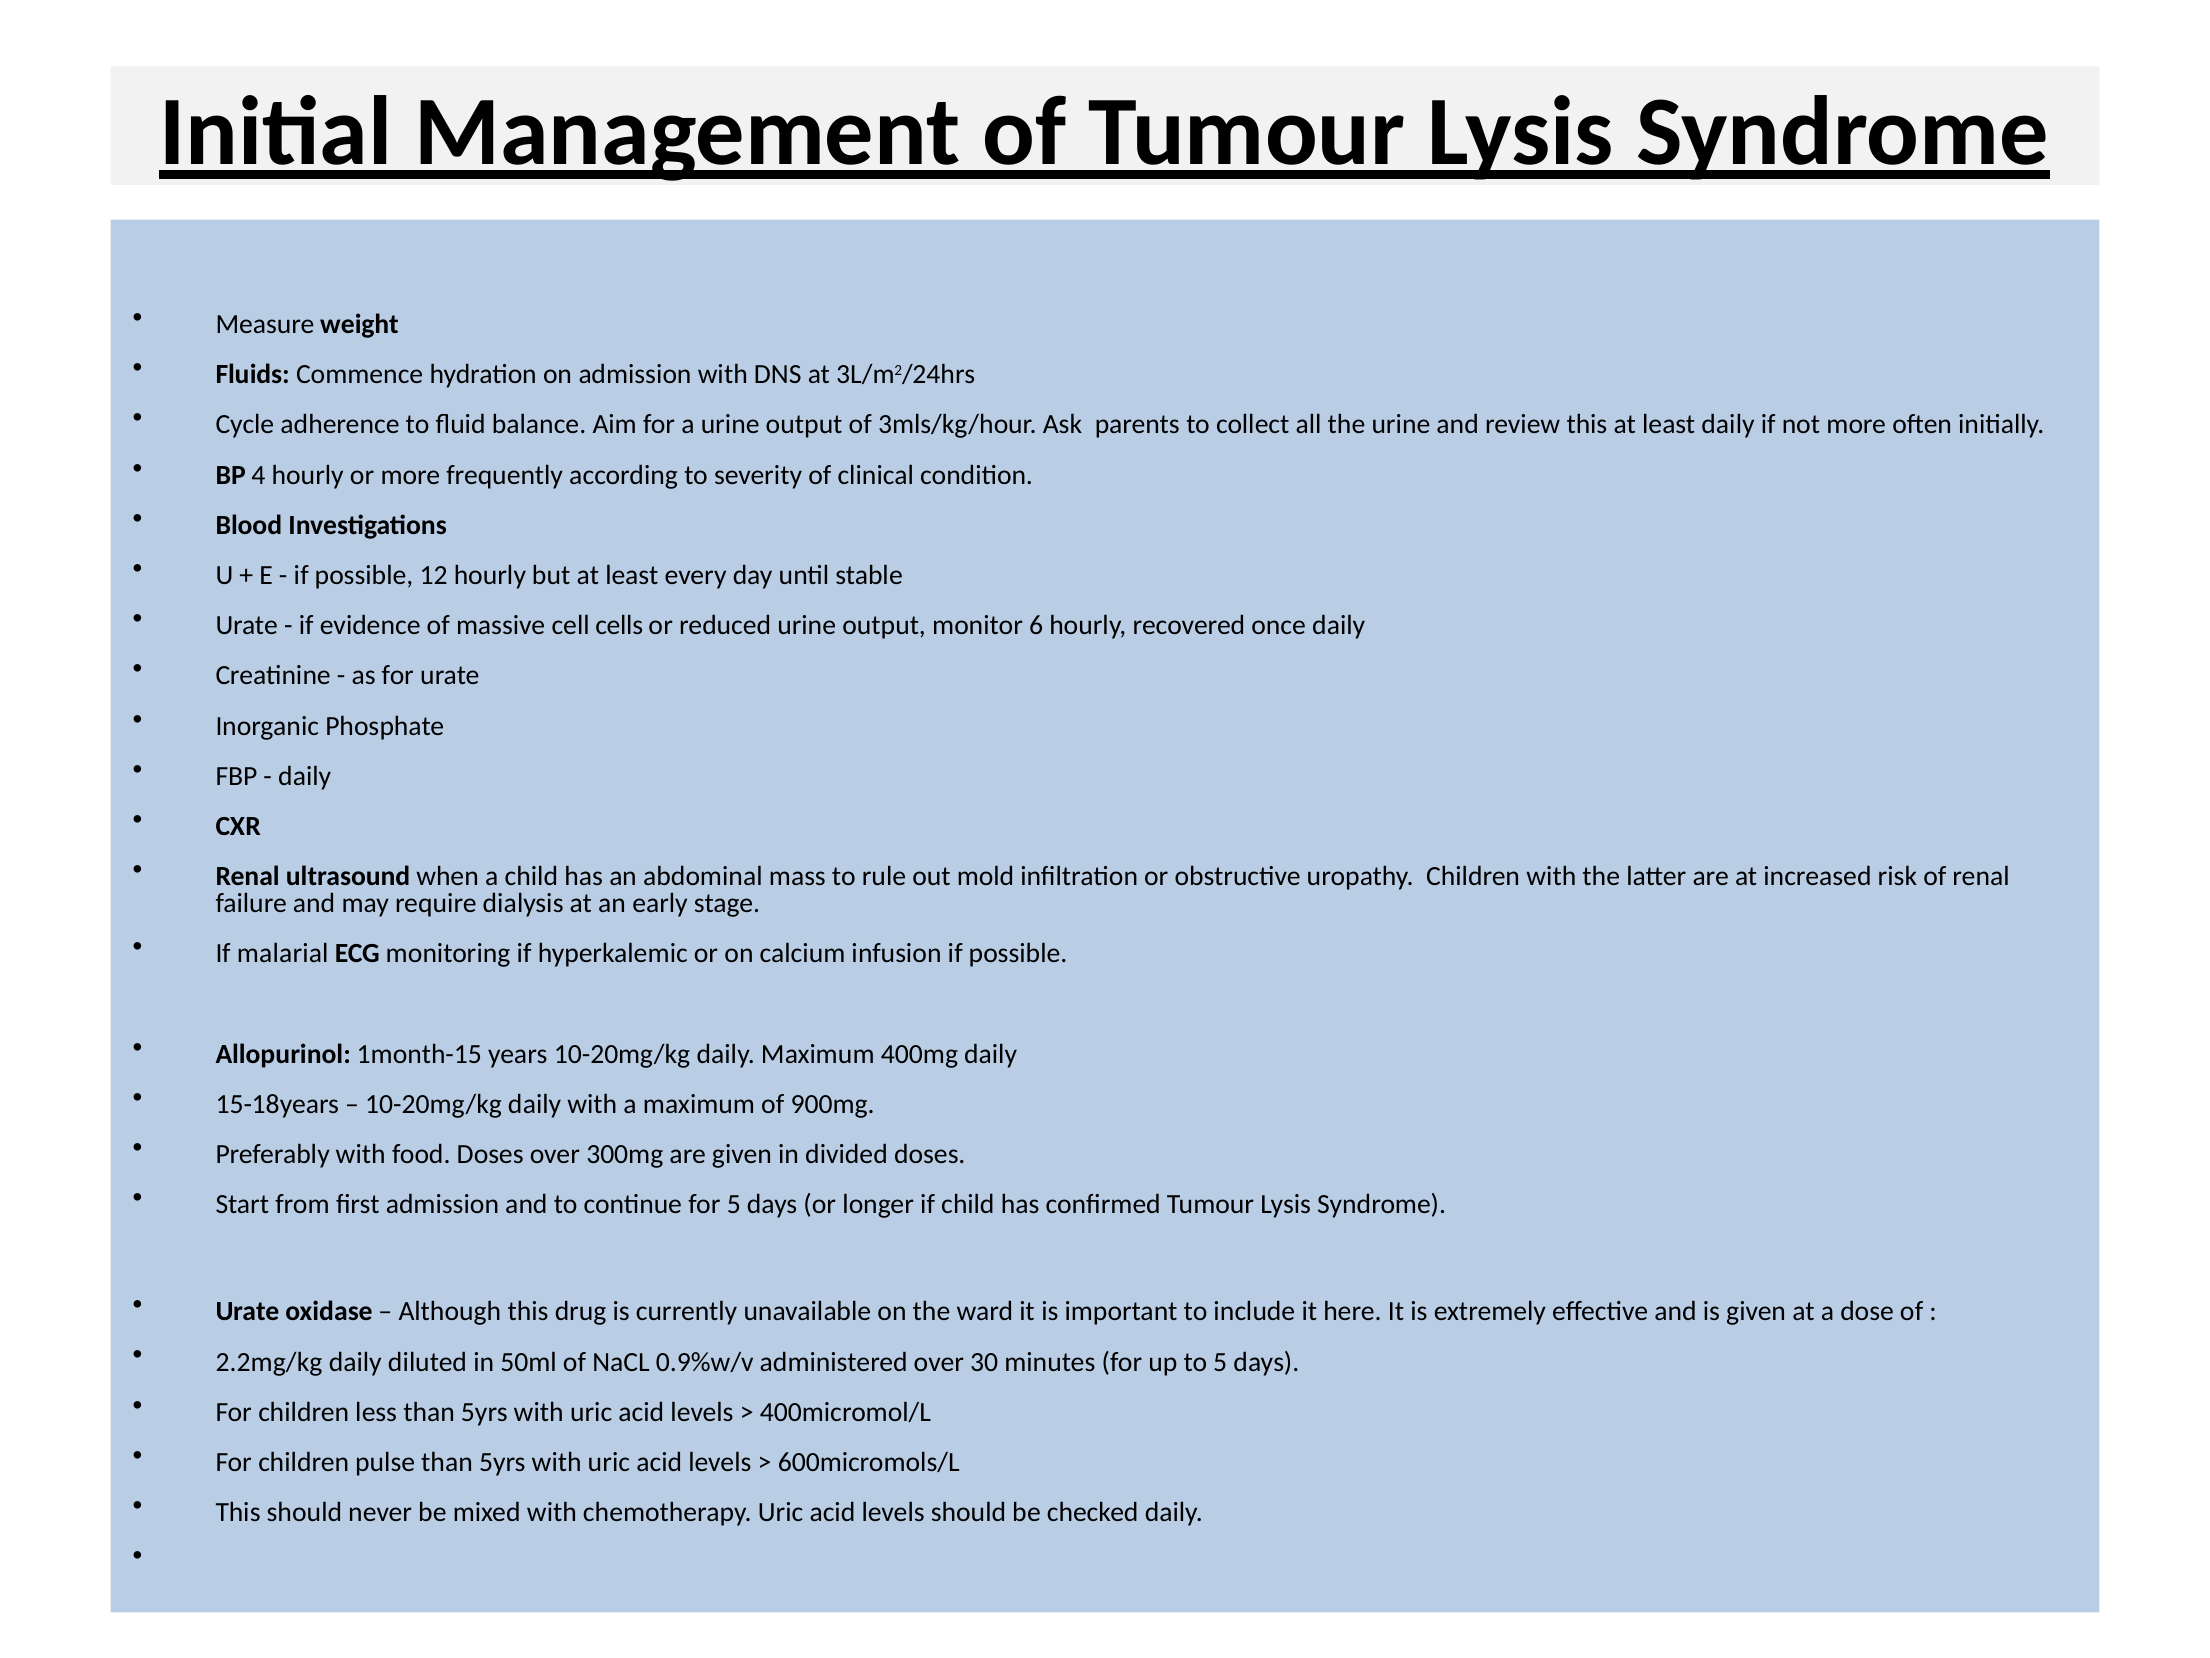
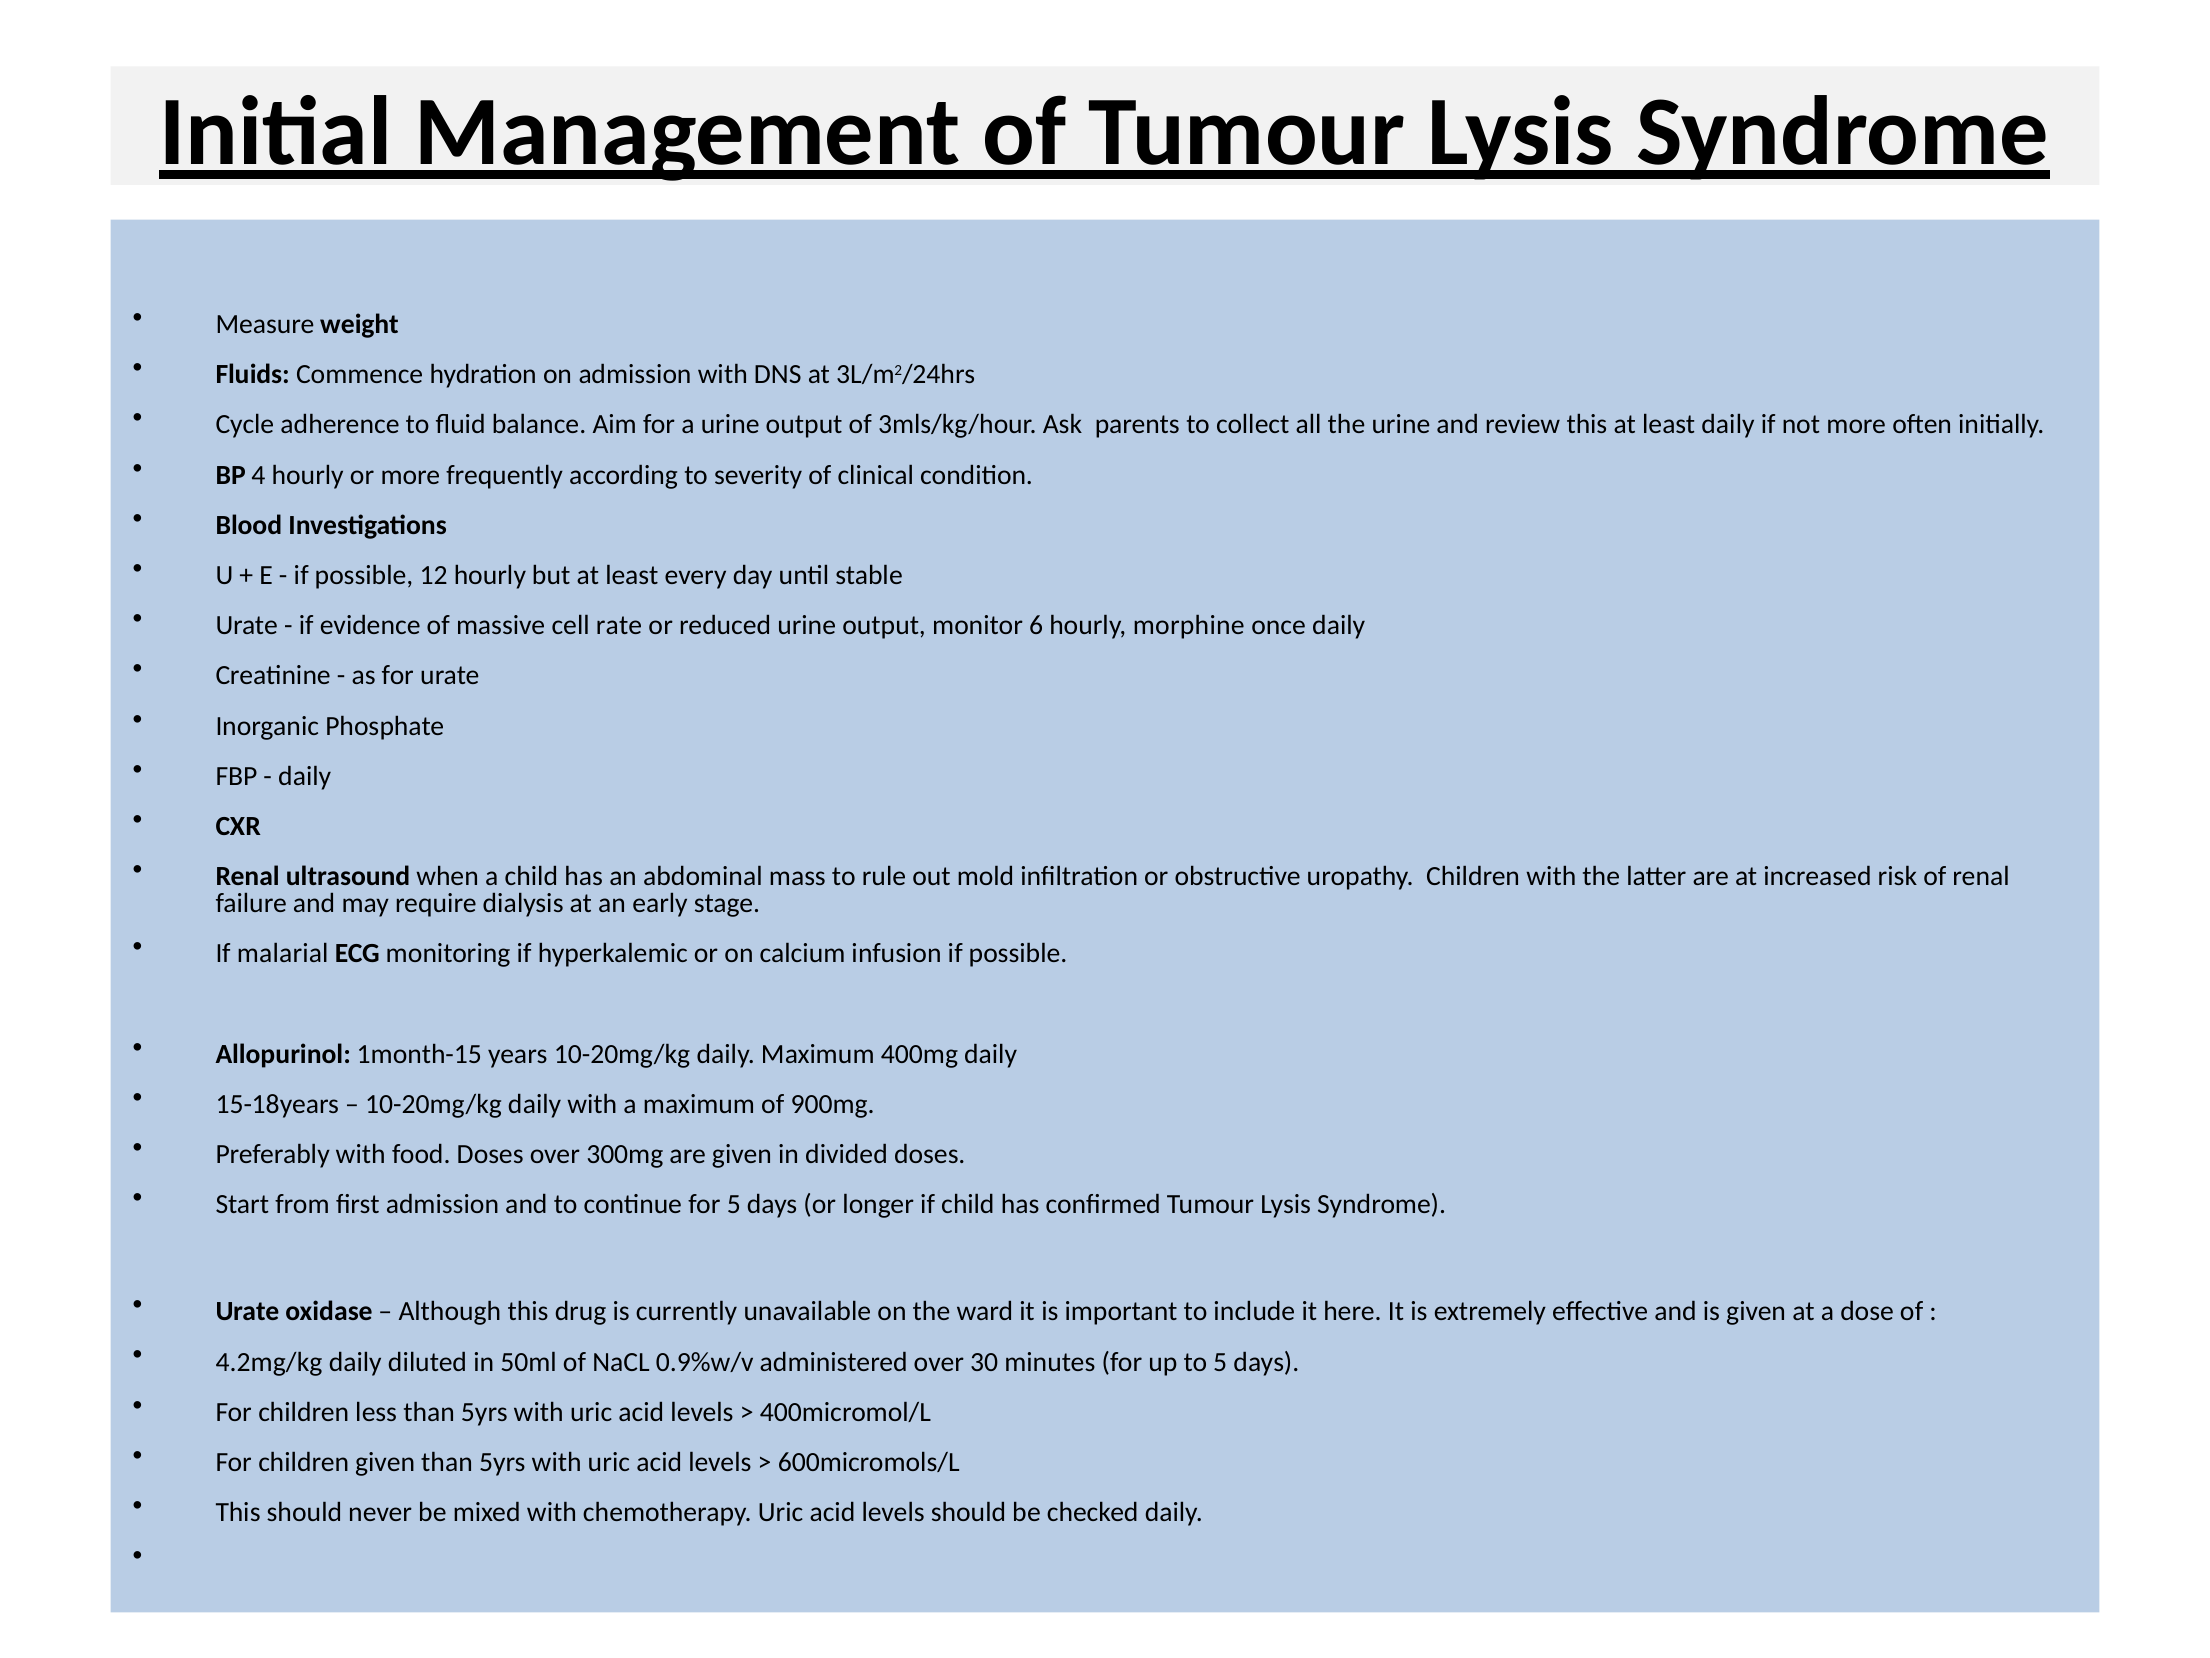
cells: cells -> rate (619, 625)
recovered: recovered -> morphine (1189, 625)
2.2mg/kg: 2.2mg/kg -> 4.2mg/kg (269, 1362)
children pulse: pulse -> given (385, 1462)
